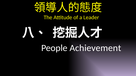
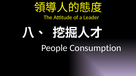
Achievement: Achievement -> Consumption (95, 48)
